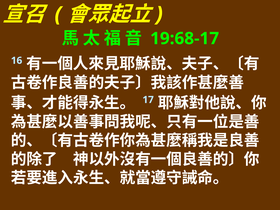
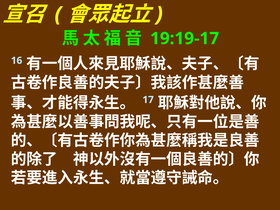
19:68-17: 19:68-17 -> 19:19-17 (185, 39)
